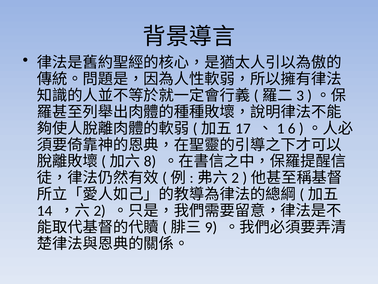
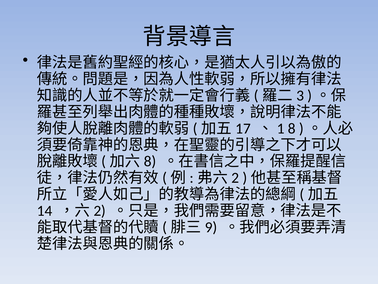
6: 6 -> 8 (292, 128)
